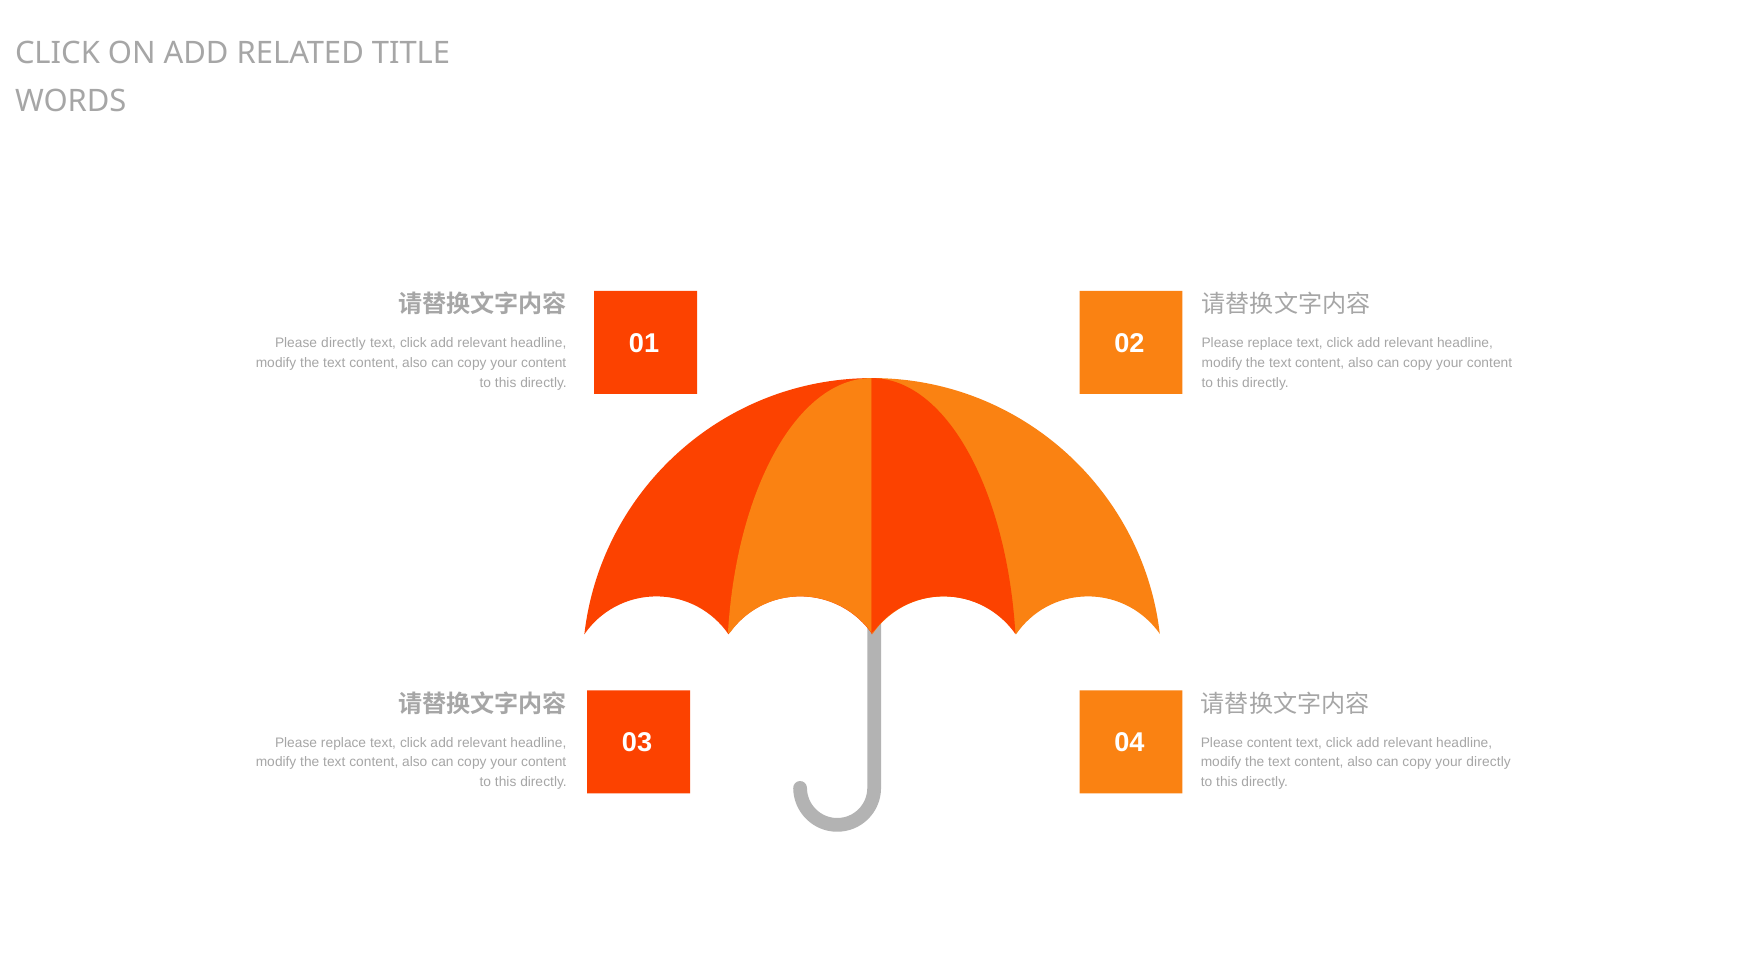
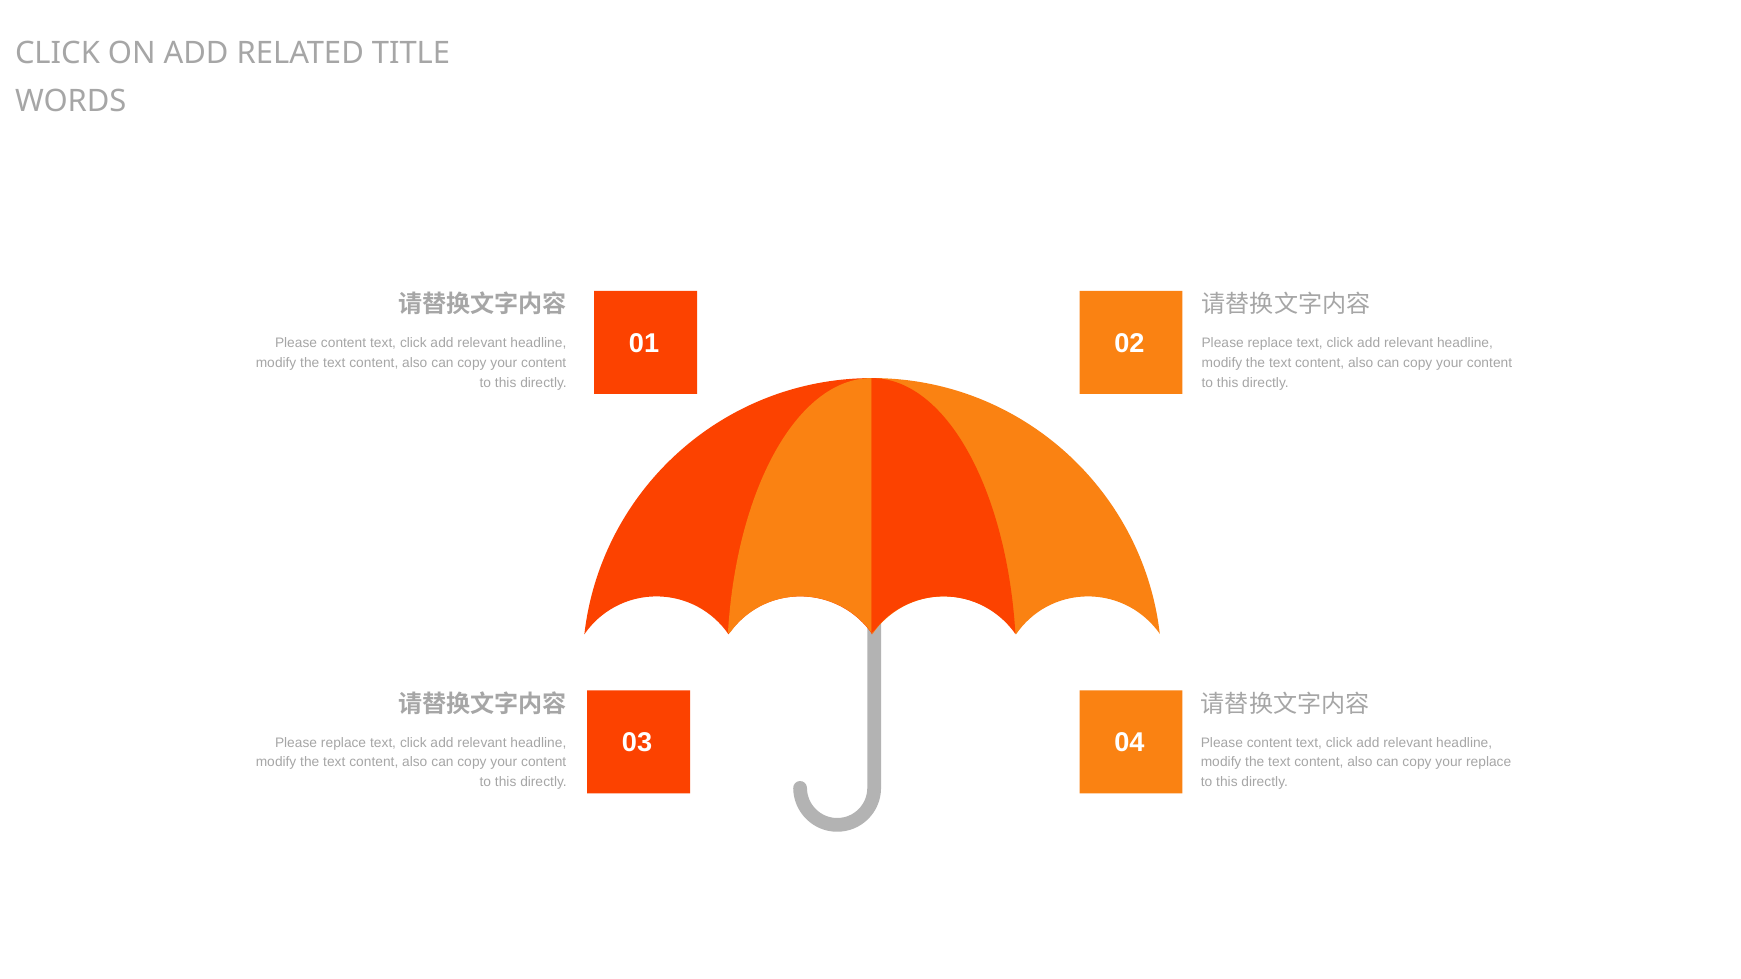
directly: directly -> content (344, 343)
your directly: directly -> replace (1489, 763)
